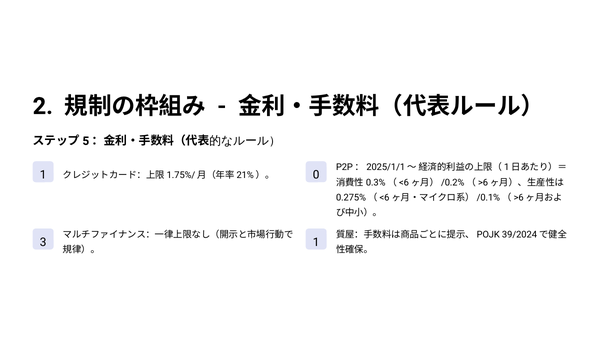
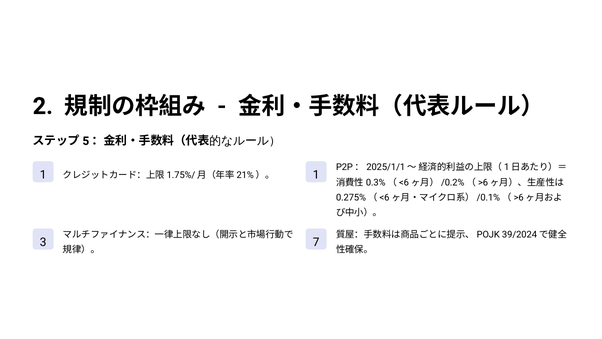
1 0: 0 -> 1 (316, 175)
3 1: 1 -> 7 (316, 242)
